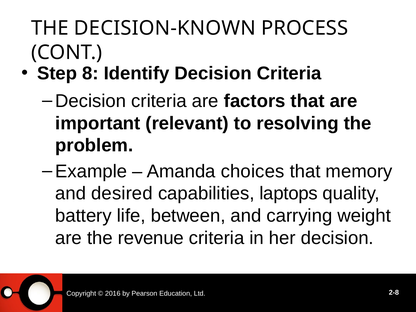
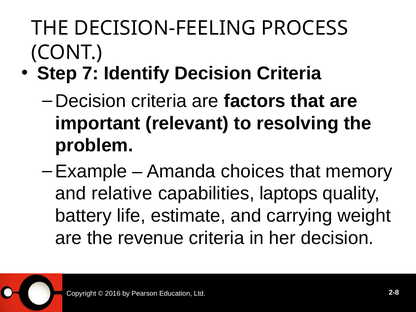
DECISION-KNOWN: DECISION-KNOWN -> DECISION-FEELING (165, 28)
8: 8 -> 7 (90, 73)
desired: desired -> relative (122, 194)
between: between -> estimate (188, 216)
